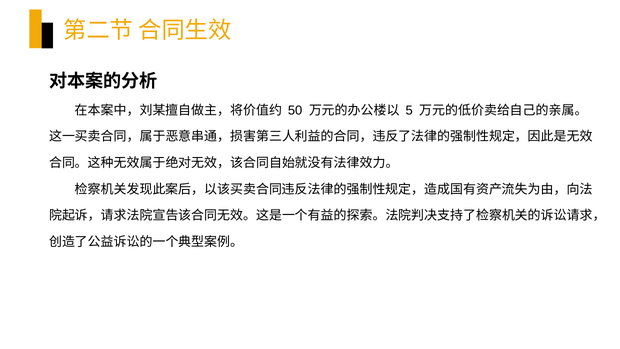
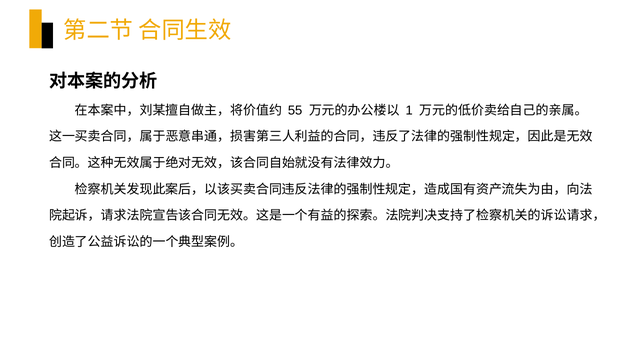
50: 50 -> 55 (295, 110)
5: 5 -> 1 (409, 110)
